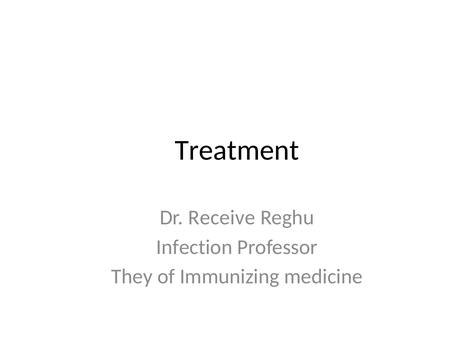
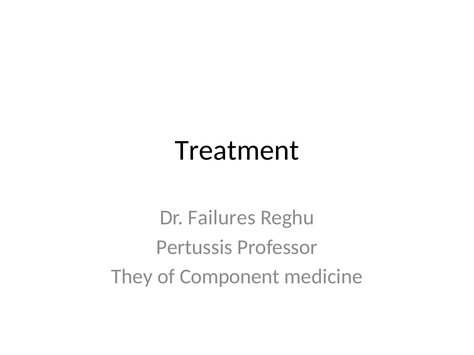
Receive: Receive -> Failures (222, 218)
Infection: Infection -> Pertussis (194, 247)
Immunizing: Immunizing -> Component (230, 277)
